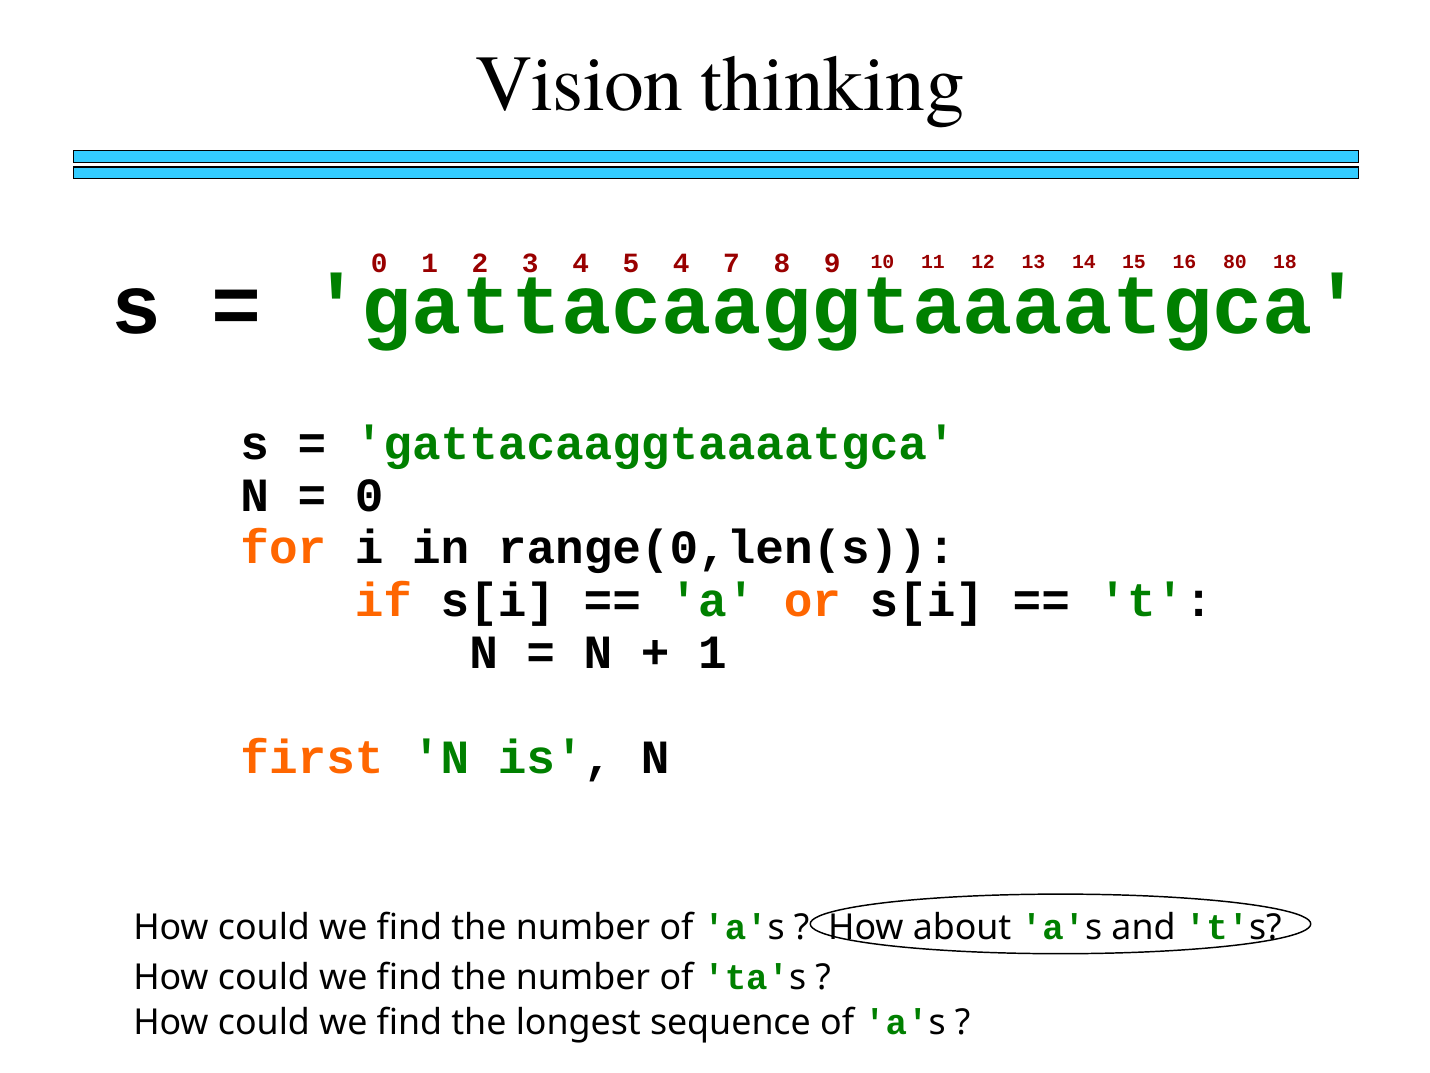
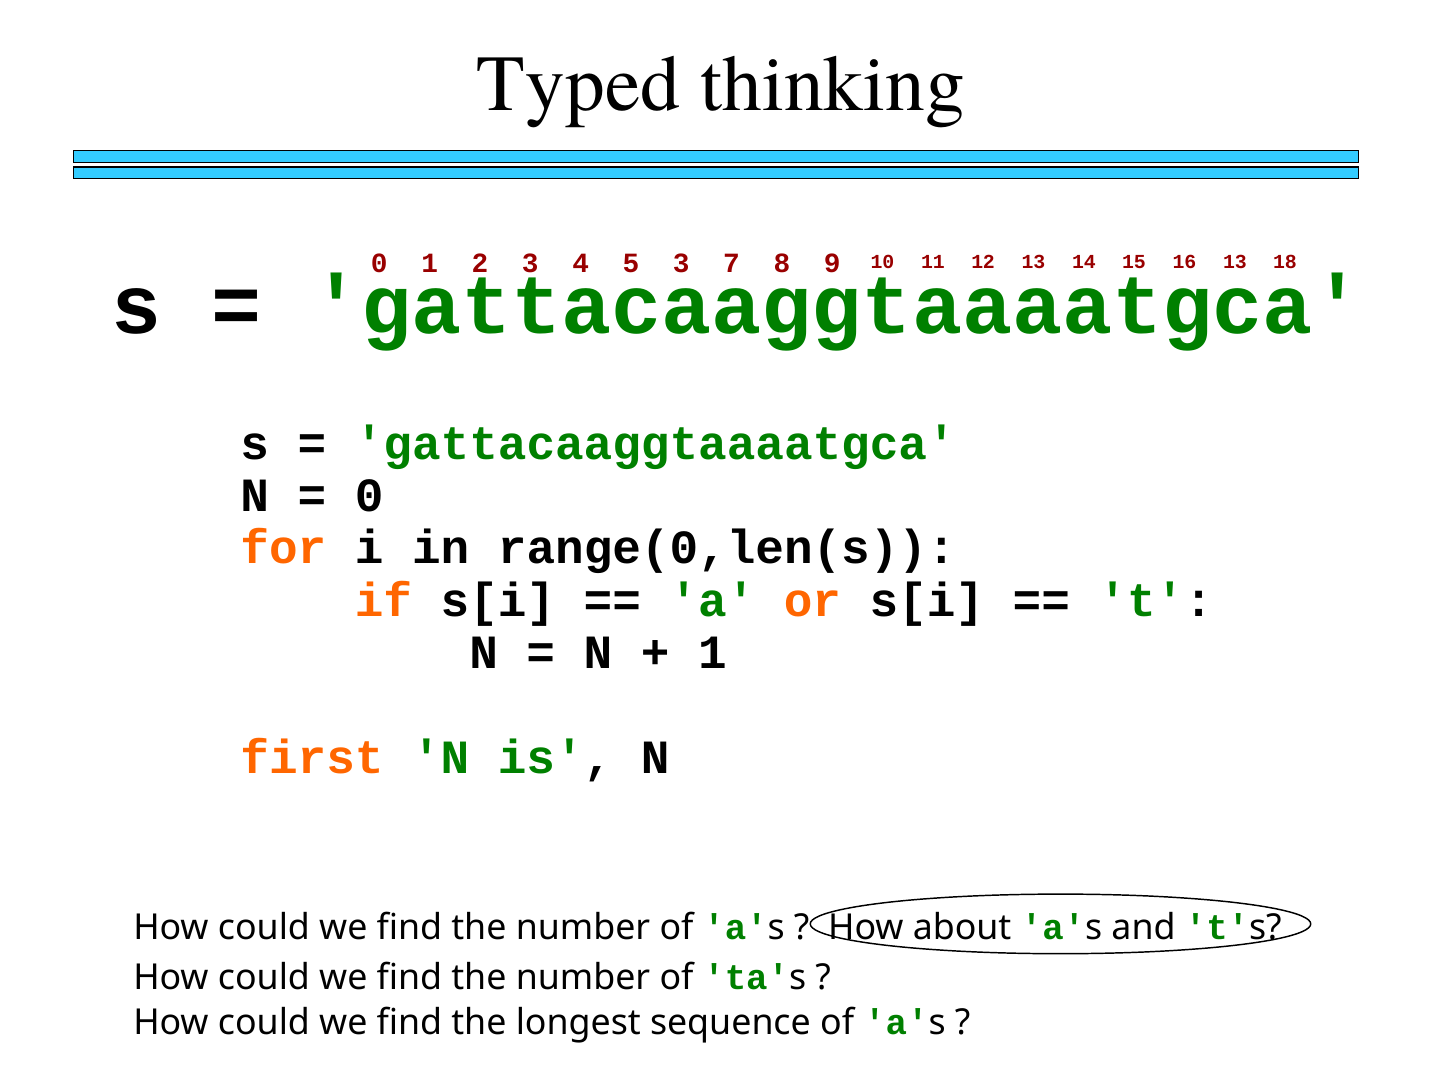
Vision: Vision -> Typed (579, 84)
5 4: 4 -> 3 (681, 263)
16 80: 80 -> 13 (1235, 262)
